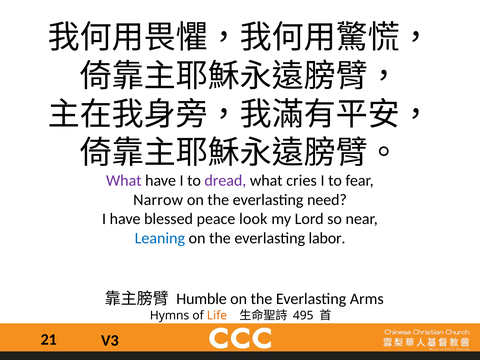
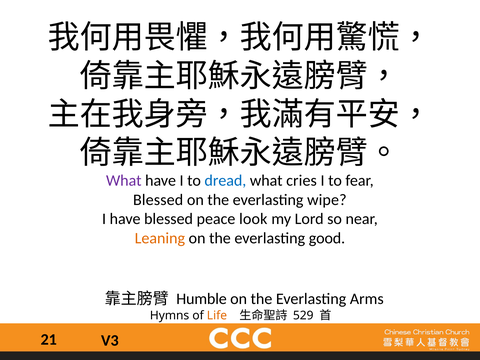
dread colour: purple -> blue (225, 181)
Narrow: Narrow -> Blessed (158, 200)
need: need -> wipe (327, 200)
Leaning colour: blue -> orange (160, 238)
labor: labor -> good (327, 238)
495: 495 -> 529 (303, 315)
